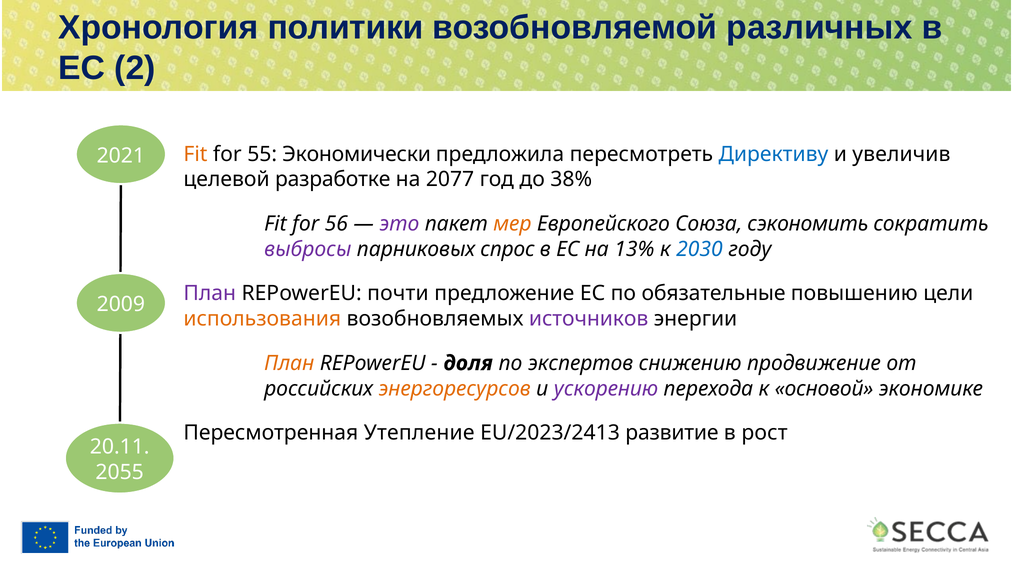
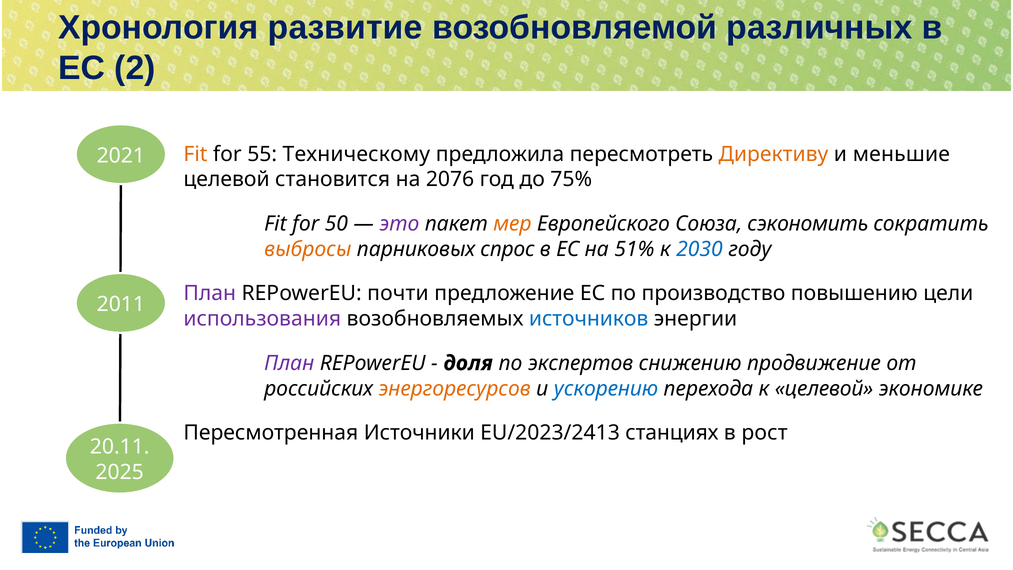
политики: политики -> развитие (345, 28)
Экономически: Экономически -> Техническому (356, 154)
Директиву colour: blue -> orange (773, 154)
увеличив: увеличив -> меньшие (901, 154)
разработке: разработке -> становится (333, 179)
2077: 2077 -> 2076 (450, 179)
38%: 38% -> 75% (571, 179)
56: 56 -> 50 (336, 224)
выбросы colour: purple -> orange (308, 249)
13%: 13% -> 51% (634, 249)
обязательные: обязательные -> производство (713, 293)
2009: 2009 -> 2011 (121, 304)
использования colour: orange -> purple (262, 319)
источников colour: purple -> blue (589, 319)
План colour: orange -> purple (289, 363)
ускорению colour: purple -> blue (606, 388)
к основой: основой -> целевой (824, 388)
Утепление: Утепление -> Источники (419, 433)
развитие: развитие -> станциях (672, 433)
2055: 2055 -> 2025 (120, 472)
